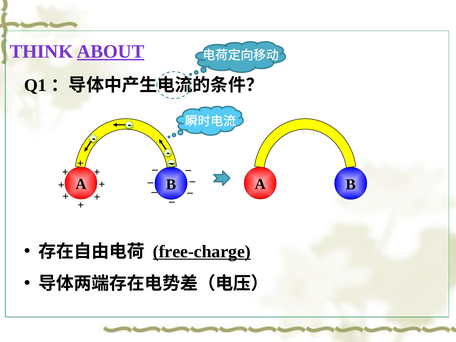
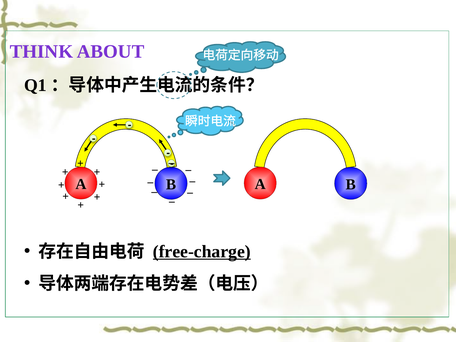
ABOUT underline: present -> none (111, 51)
